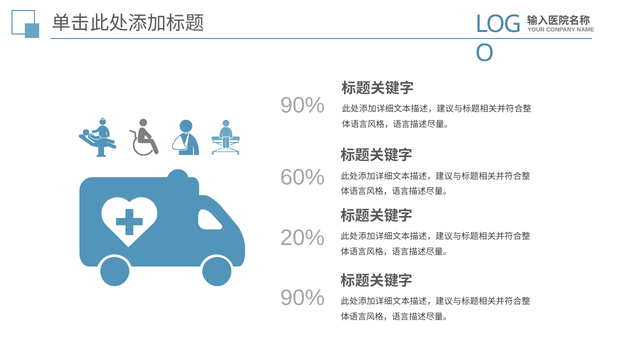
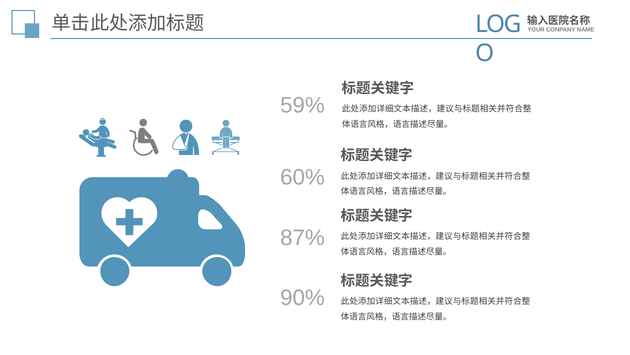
90%: 90% -> 59% (302, 105)
20%: 20% -> 87% (302, 237)
